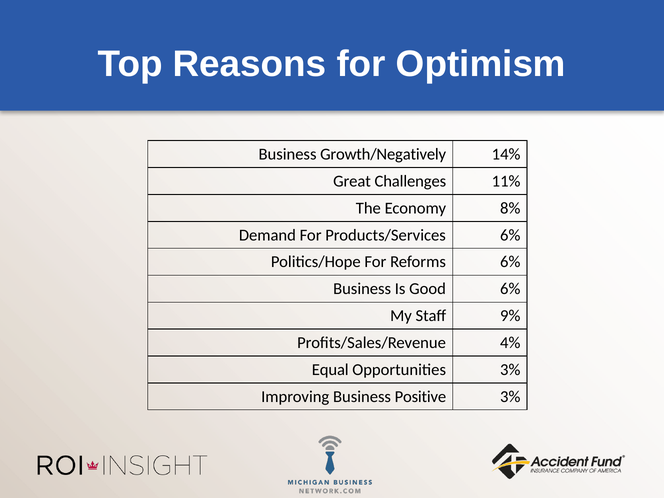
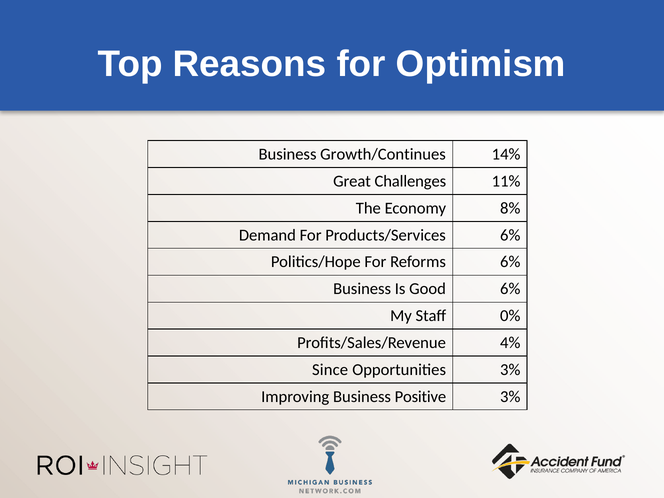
Growth/Negatively: Growth/Negatively -> Growth/Continues (383, 154)
9%: 9% -> 0% (510, 316)
Equal: Equal -> Since (330, 370)
